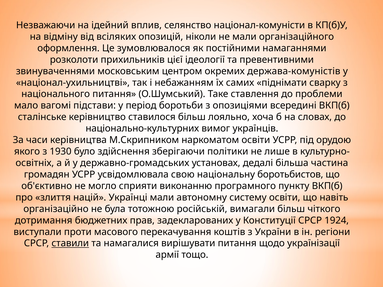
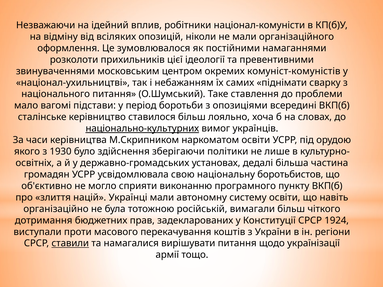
селянство: селянство -> робітники (188, 25)
держава-комуністів: держава-комуністів -> комуніст-комуністів (294, 71)
національно-культурних underline: none -> present (142, 129)
